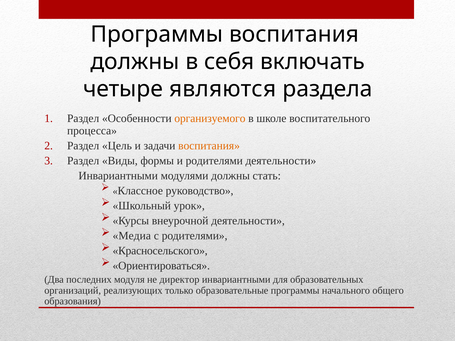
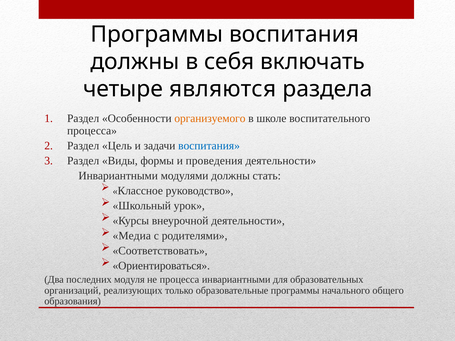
воспитания colour: orange -> blue (209, 146)
и родителями: родителями -> проведения (214, 161)
Красносельского: Красносельского -> Соответствовать (160, 251)
не директор: директор -> процесса (179, 280)
